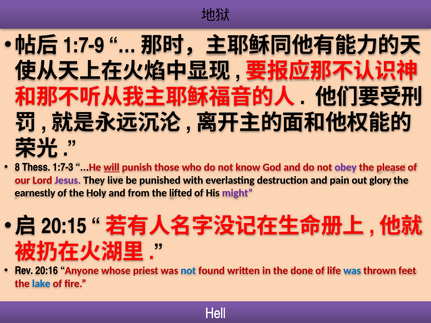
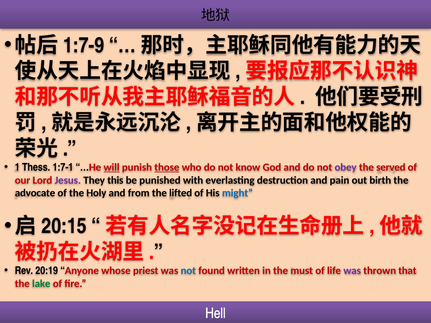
8: 8 -> 1 (17, 167)
1:7-3: 1:7-3 -> 1:7-1 (63, 167)
those underline: none -> present (167, 167)
please: please -> served (391, 167)
live: live -> this (115, 180)
glory: glory -> birth (380, 180)
earnestly: earnestly -> advocate (35, 193)
might colour: purple -> blue (237, 193)
20:16: 20:16 -> 20:19 (47, 271)
done: done -> must (302, 271)
was colour: blue -> purple (352, 271)
feet: feet -> that (407, 271)
lake colour: blue -> green (41, 284)
